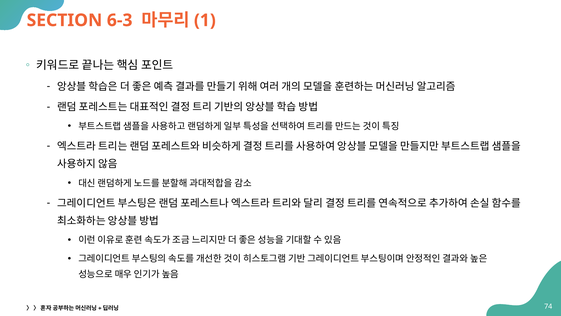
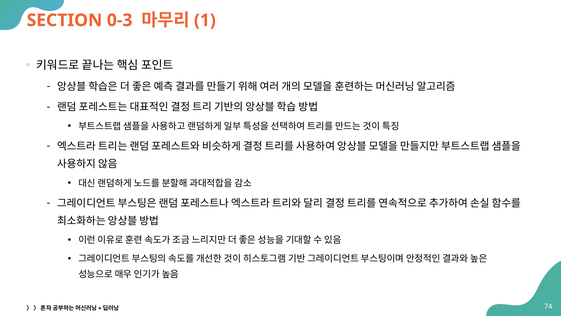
6-3: 6-3 -> 0-3 (120, 20)
